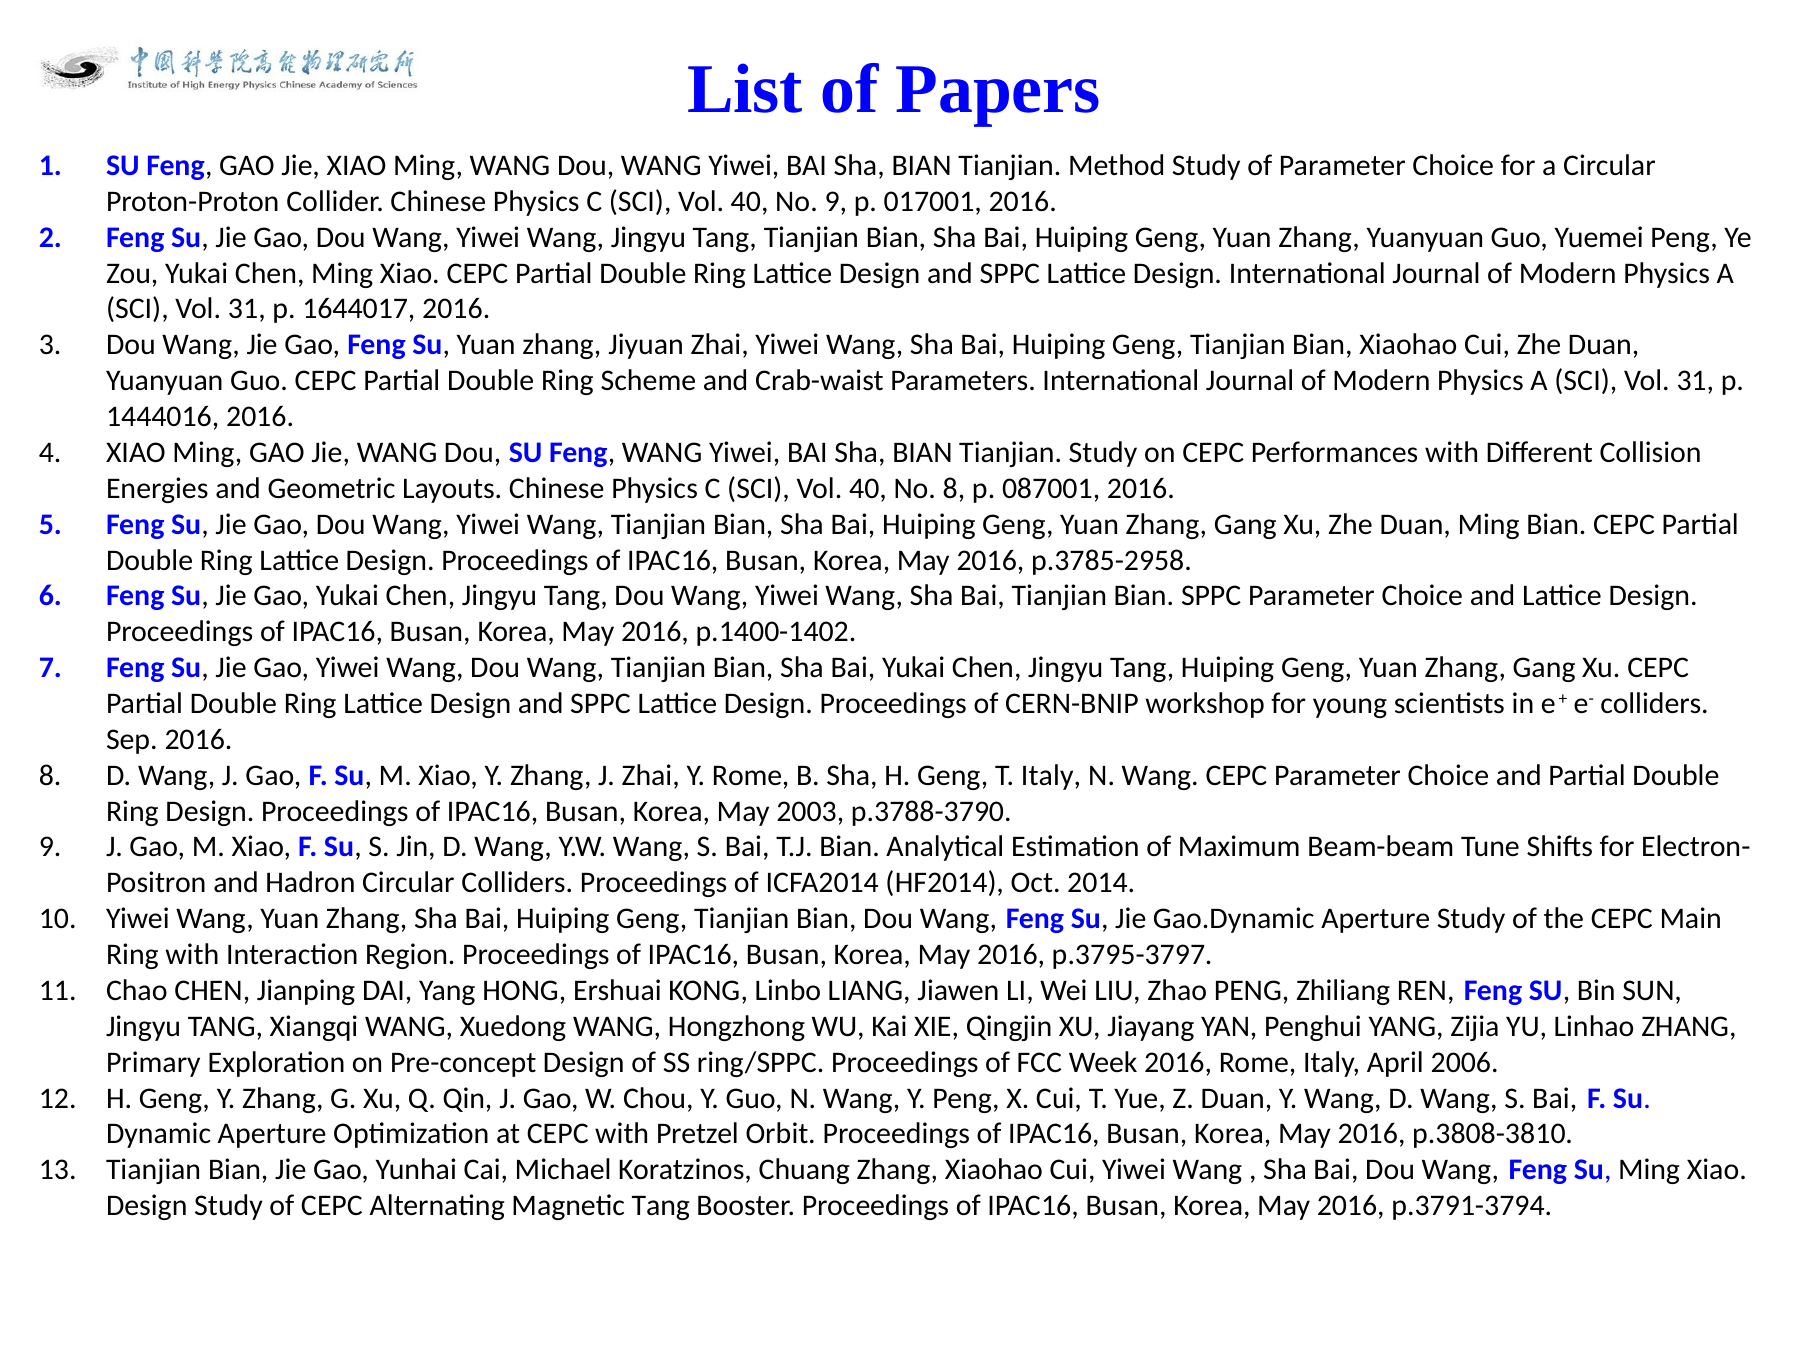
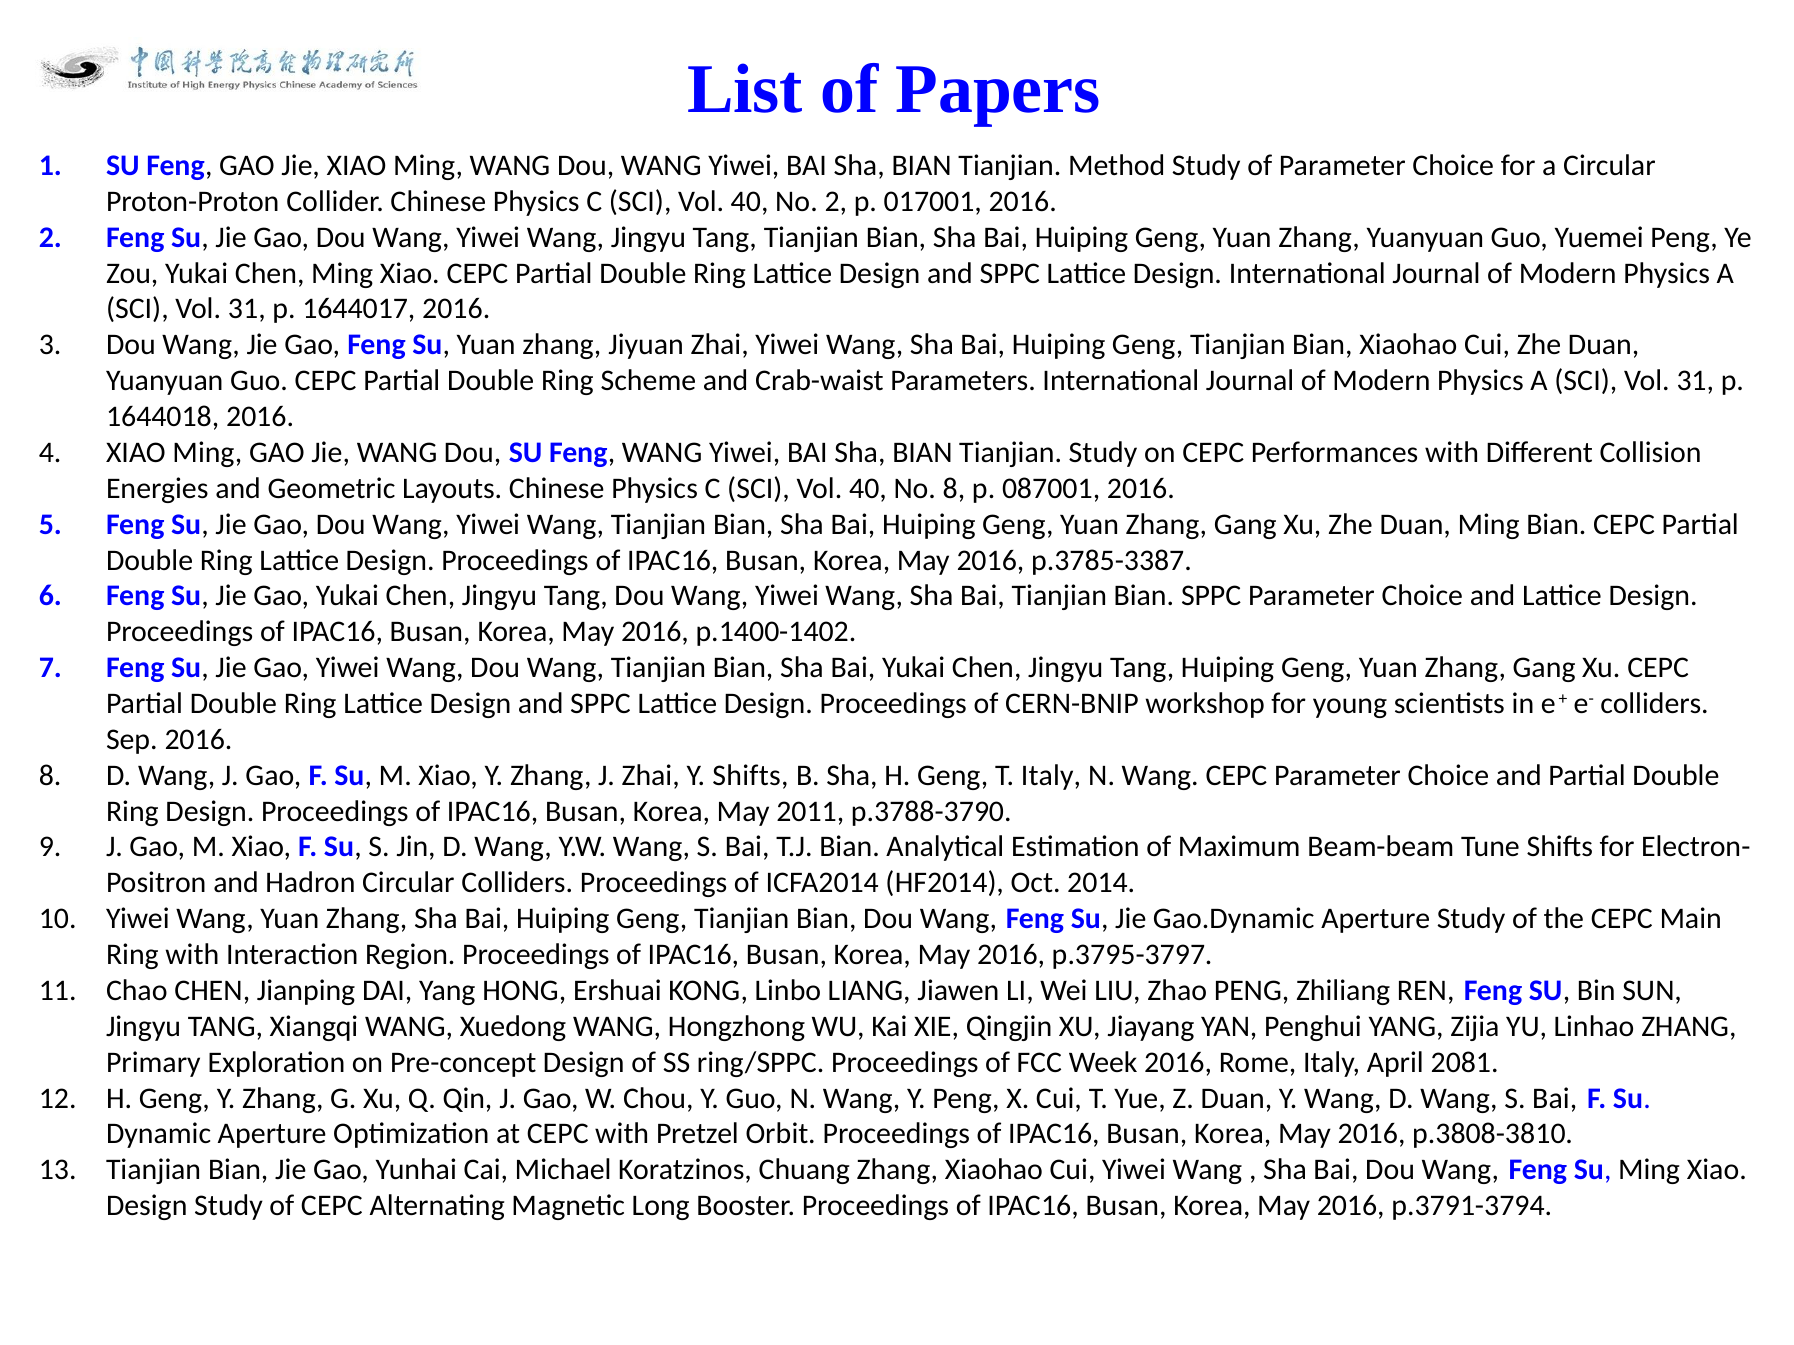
No 9: 9 -> 2 (836, 202)
1444016: 1444016 -> 1644018 (163, 417)
p.3785-2958: p.3785-2958 -> p.3785-3387 (1111, 560)
Y Rome: Rome -> Shifts (750, 776)
2003: 2003 -> 2011 (810, 812)
2006: 2006 -> 2081 (1465, 1063)
Magnetic Tang: Tang -> Long (661, 1206)
